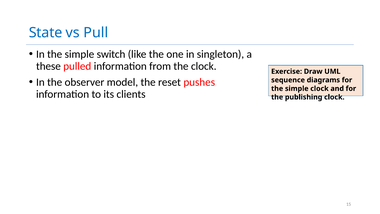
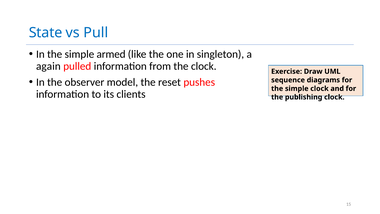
switch: switch -> armed (111, 54)
these: these -> again (48, 66)
